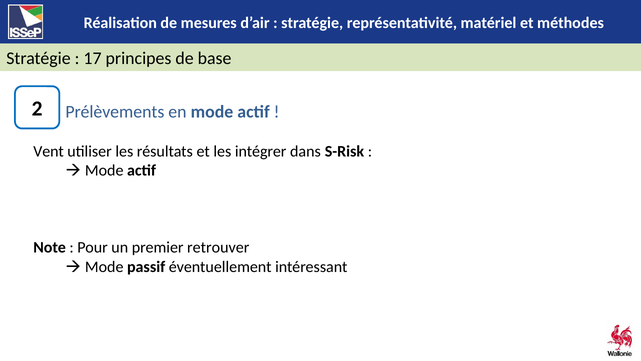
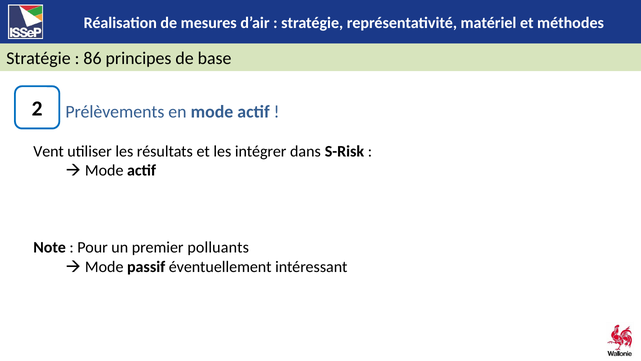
17: 17 -> 86 (93, 58)
retrouver: retrouver -> polluants (218, 247)
